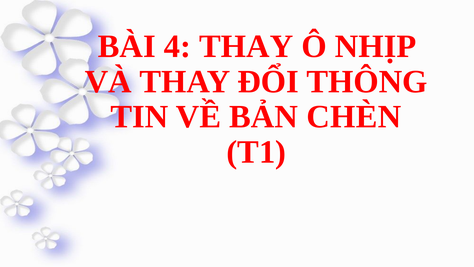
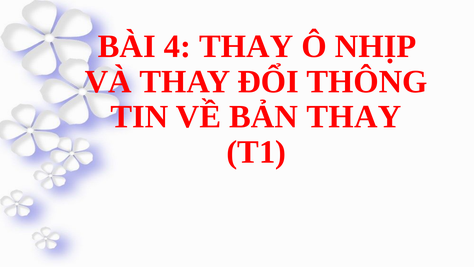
BẢN CHÈN: CHÈN -> THAY (354, 117)
